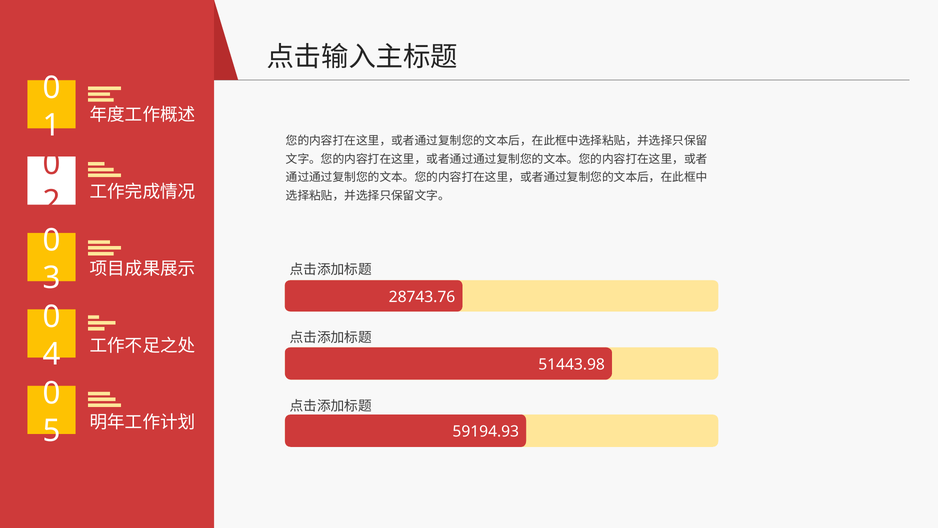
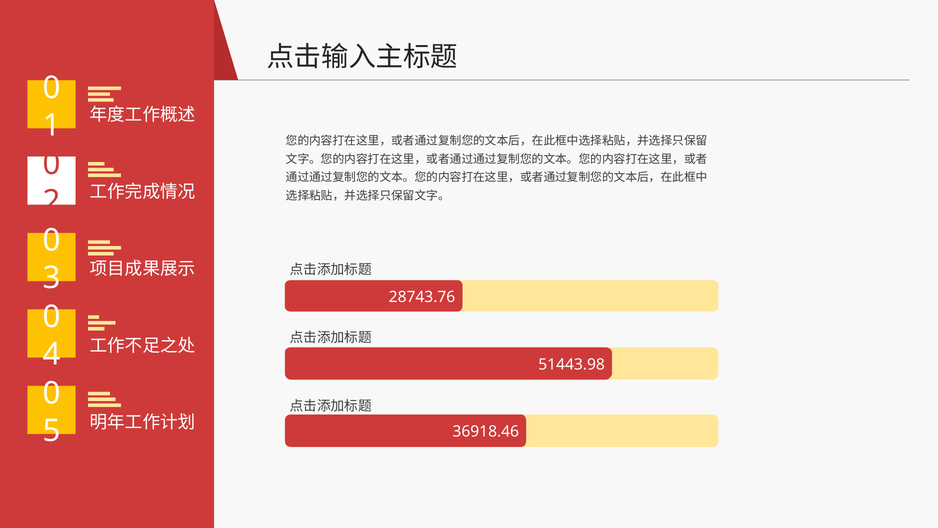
59194.93: 59194.93 -> 36918.46 (486, 432)
